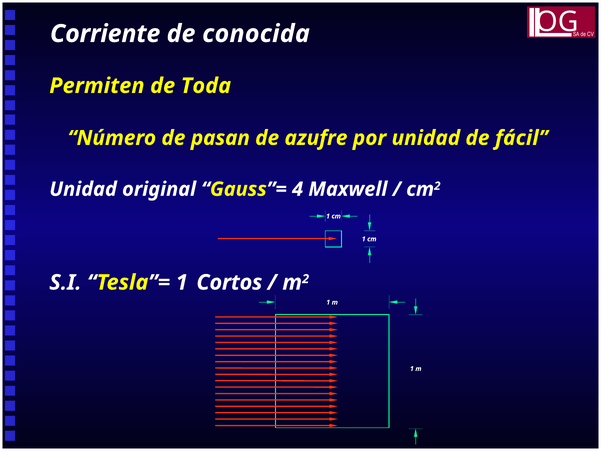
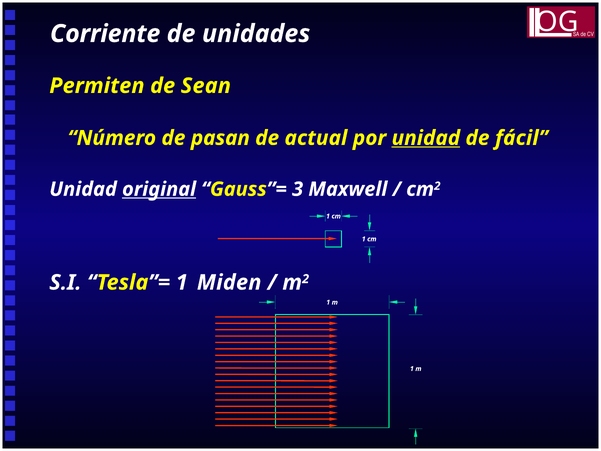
conocida: conocida -> unidades (256, 34)
Toda: Toda -> Sean (206, 86)
azufre: azufre -> actual (316, 138)
unidad underline: none -> present (426, 138)
original underline: none -> present (159, 189)
4: 4 -> 3 (298, 189)
Cortos: Cortos -> Miden (229, 282)
